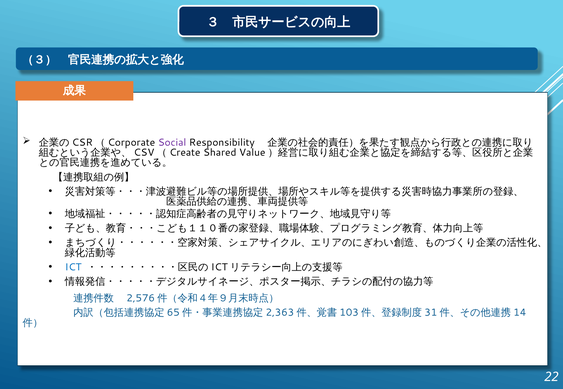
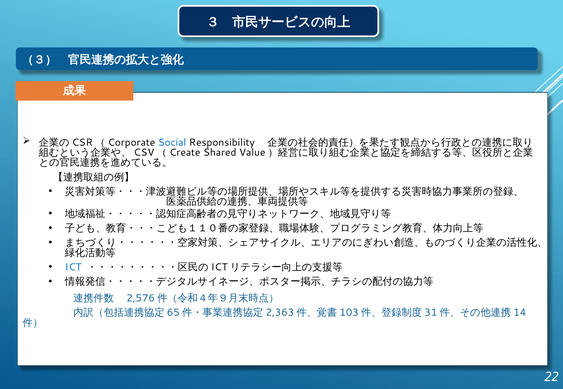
Social colour: purple -> blue (172, 143)
